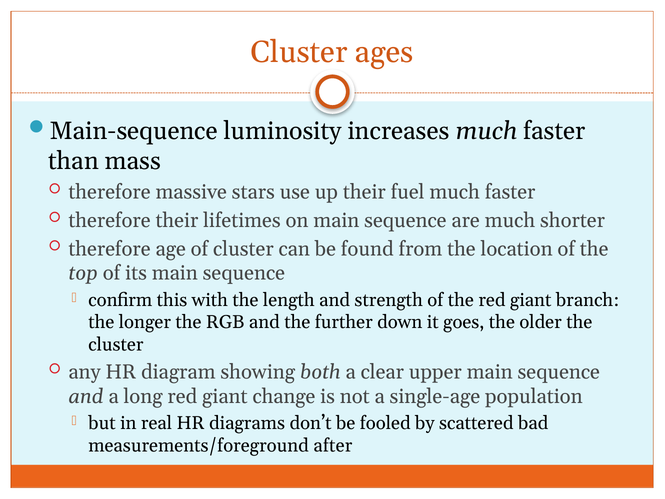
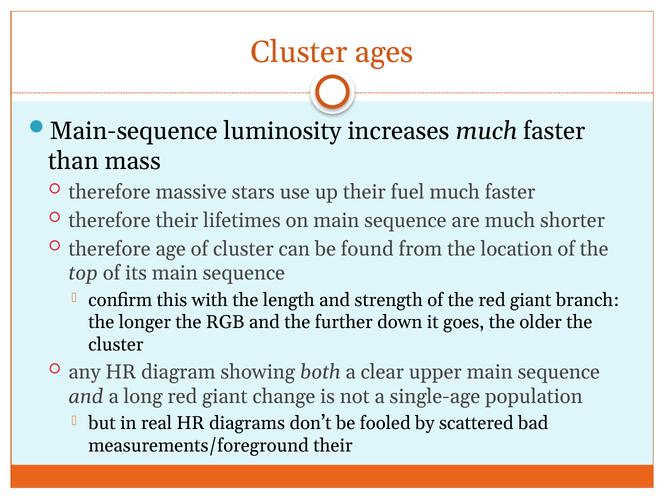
measurements/foreground after: after -> their (333, 445)
